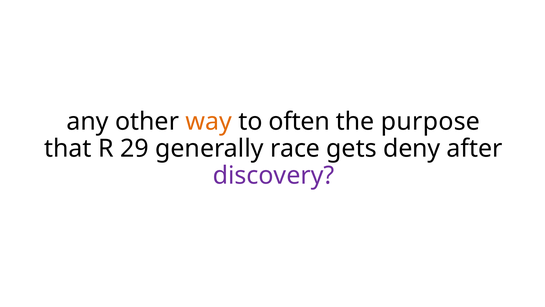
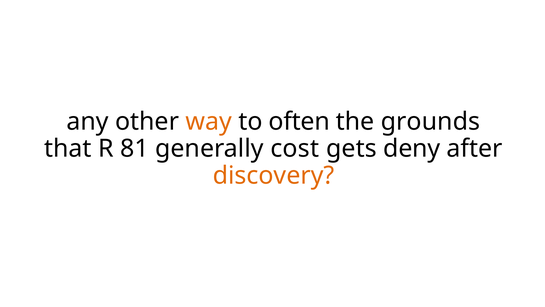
purpose: purpose -> grounds (431, 121)
29: 29 -> 81 (134, 148)
race: race -> cost (295, 148)
discovery colour: purple -> orange (274, 175)
